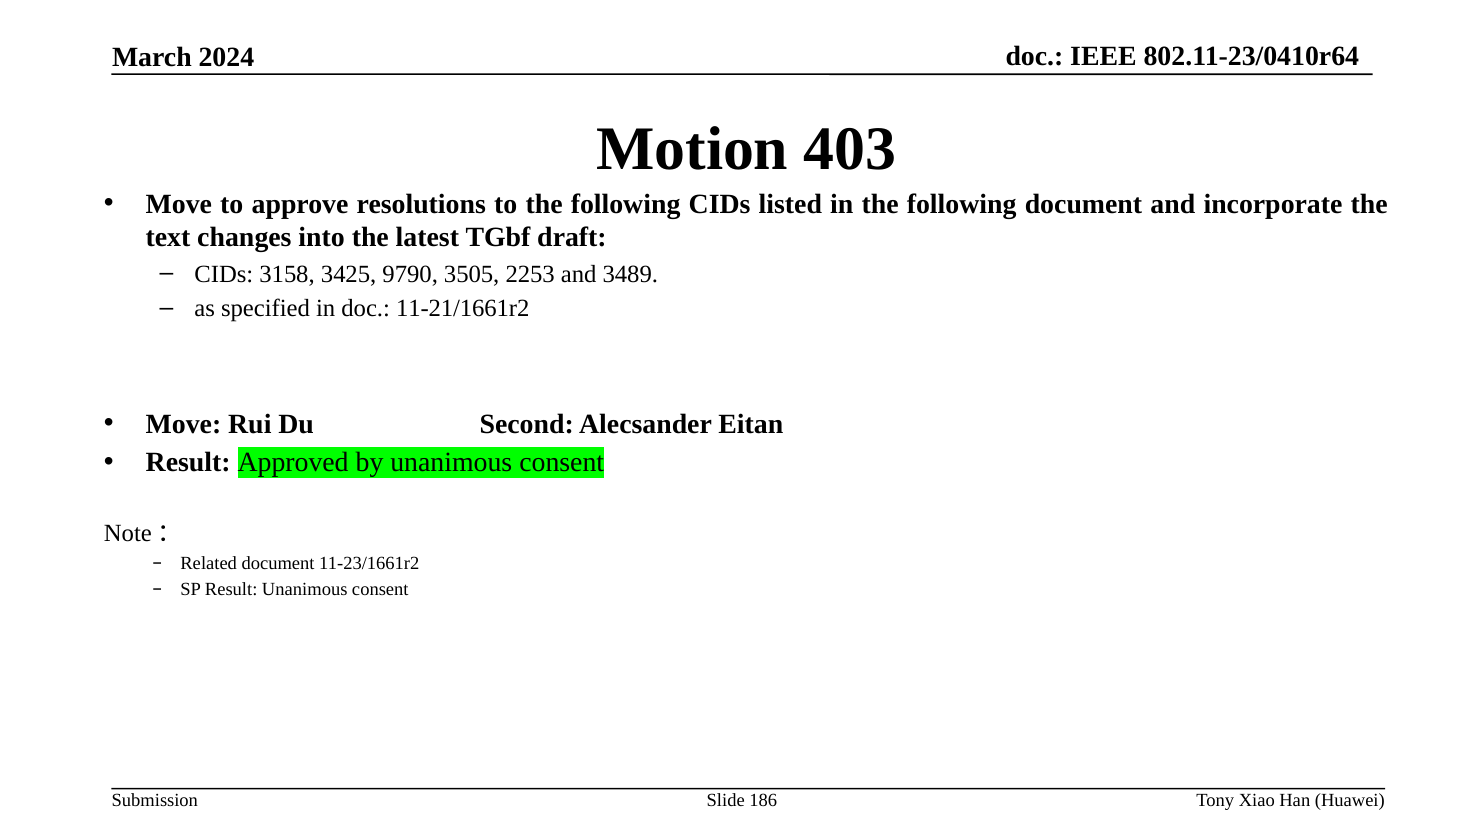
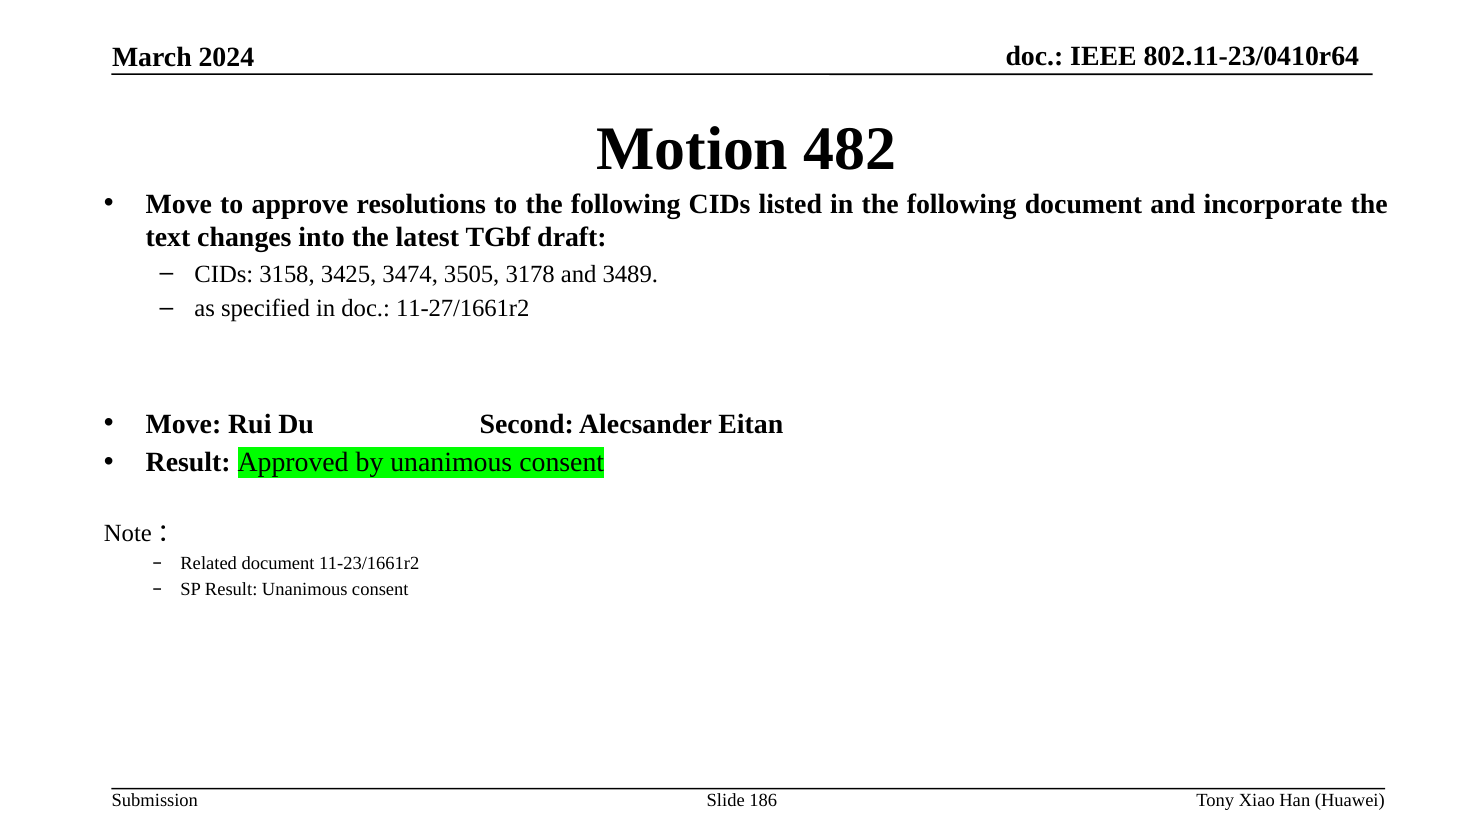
403: 403 -> 482 (850, 149)
9790: 9790 -> 3474 (410, 274)
2253: 2253 -> 3178 (530, 274)
11-21/1661r2: 11-21/1661r2 -> 11-27/1661r2 (463, 308)
